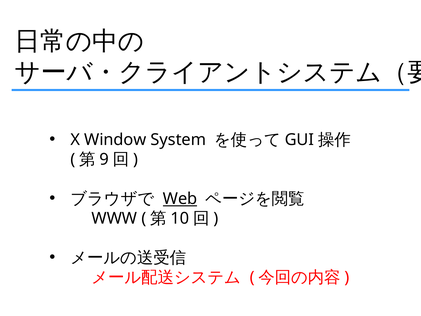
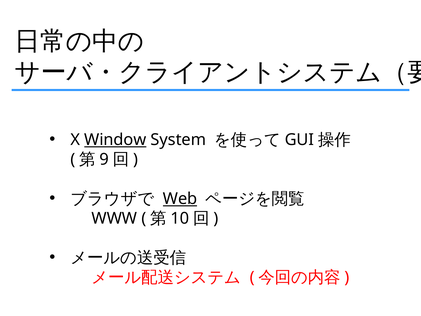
Window underline: none -> present (115, 140)
